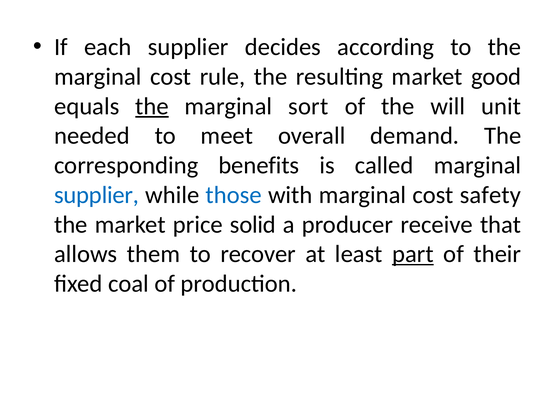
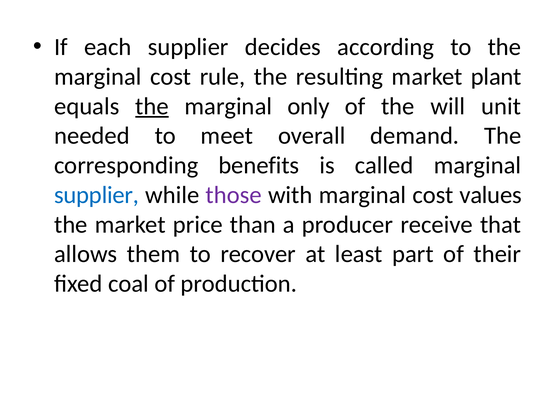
good: good -> plant (496, 77)
sort: sort -> only (309, 106)
those colour: blue -> purple (234, 195)
safety: safety -> values (491, 195)
solid: solid -> than (253, 225)
part underline: present -> none (413, 254)
